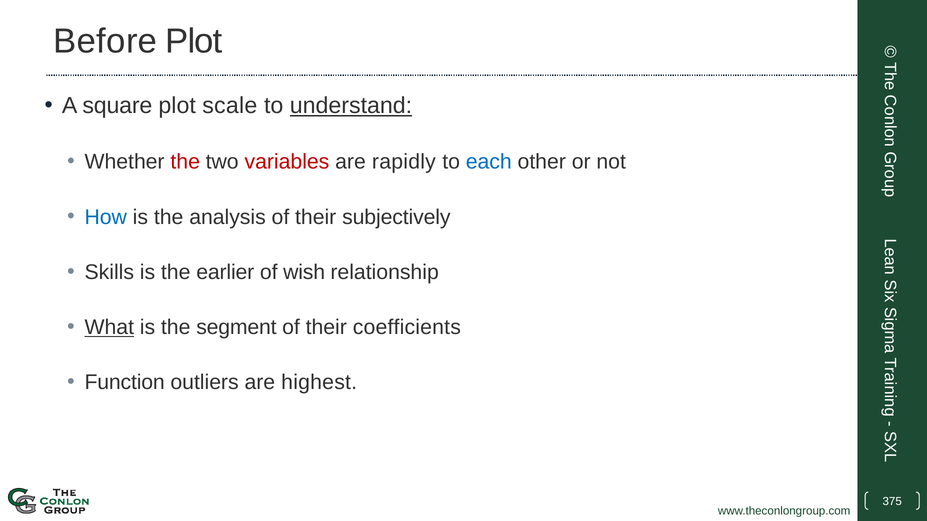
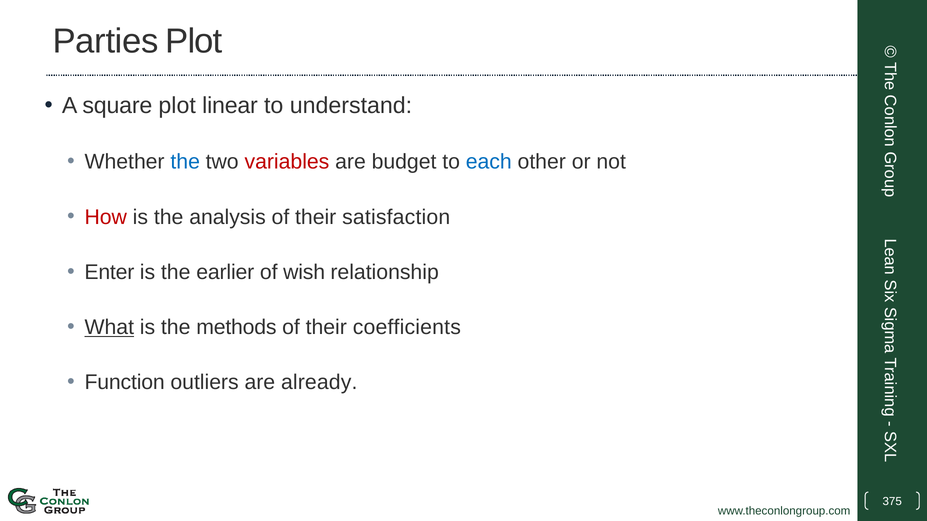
Before: Before -> Parties (106, 41)
scale: scale -> linear (230, 106)
understand underline: present -> none (351, 106)
the colour: red -> blue (185, 162)
rapidly: rapidly -> budget (404, 162)
How colour: blue -> red (106, 217)
subjectively: subjectively -> satisfaction (396, 217)
Skills: Skills -> Enter (109, 272)
segment: segment -> methods (236, 328)
highest: highest -> already (319, 383)
